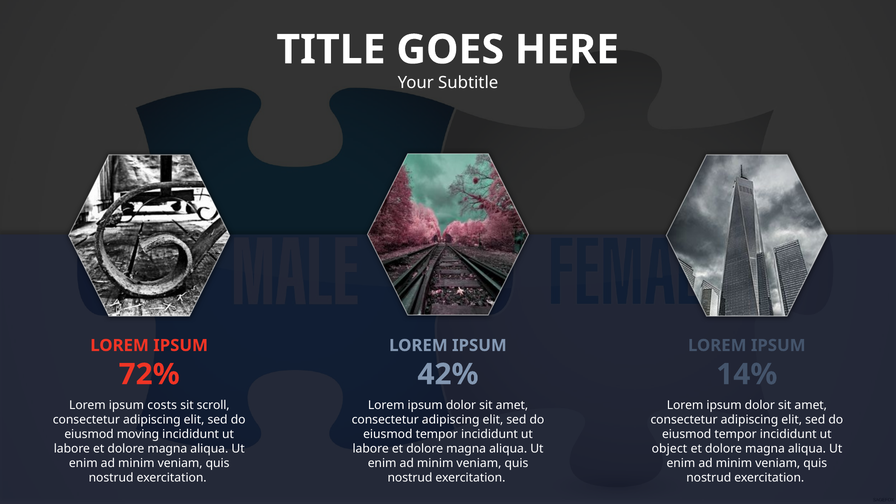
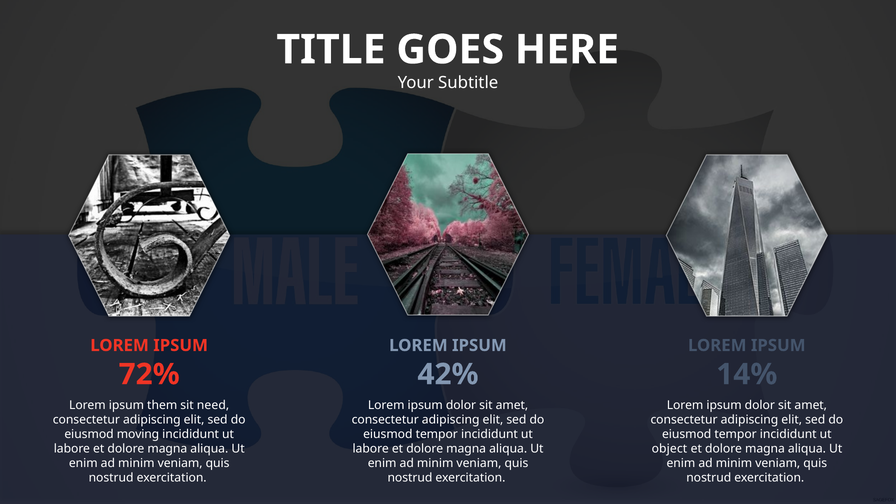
costs: costs -> them (162, 405)
scroll: scroll -> need (213, 405)
